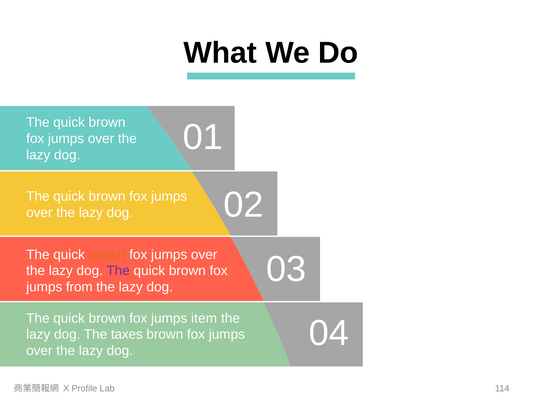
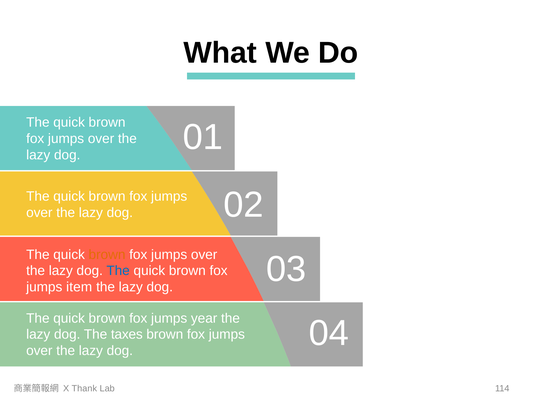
The colour: purple -> blue (118, 271)
from: from -> item (79, 287)
item: item -> year (204, 318)
Profile: Profile -> Thank (84, 388)
